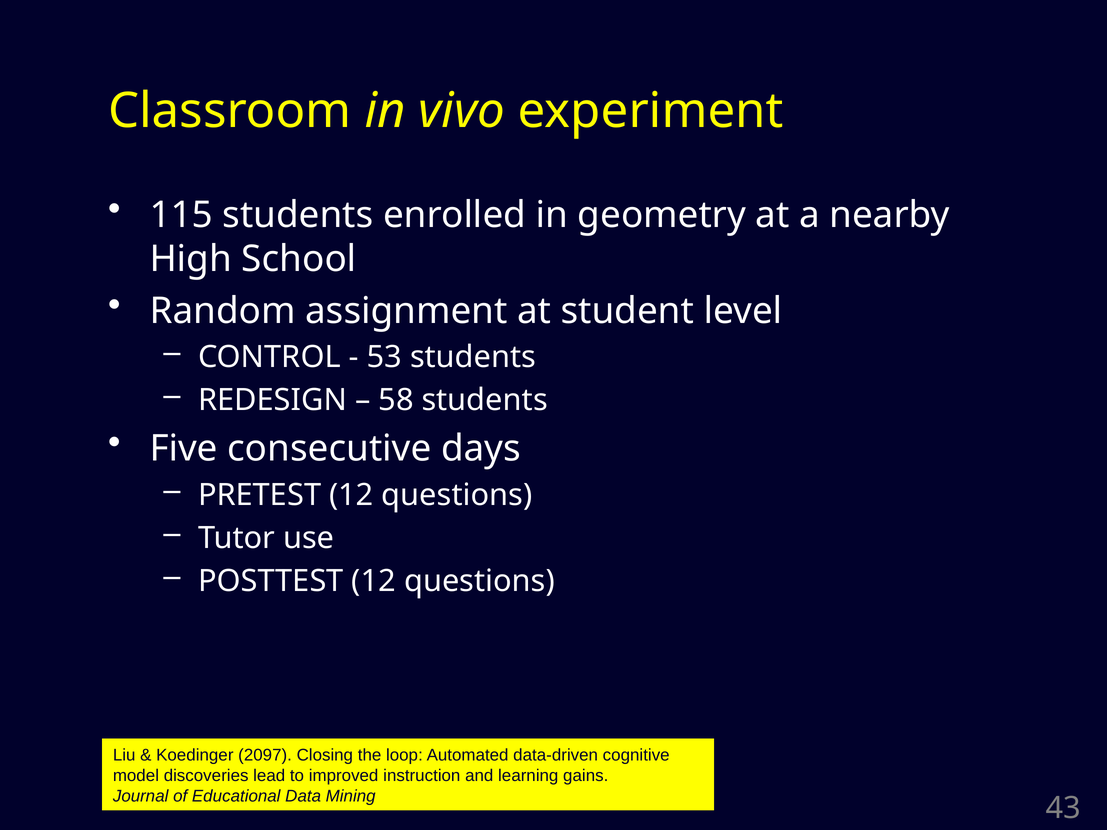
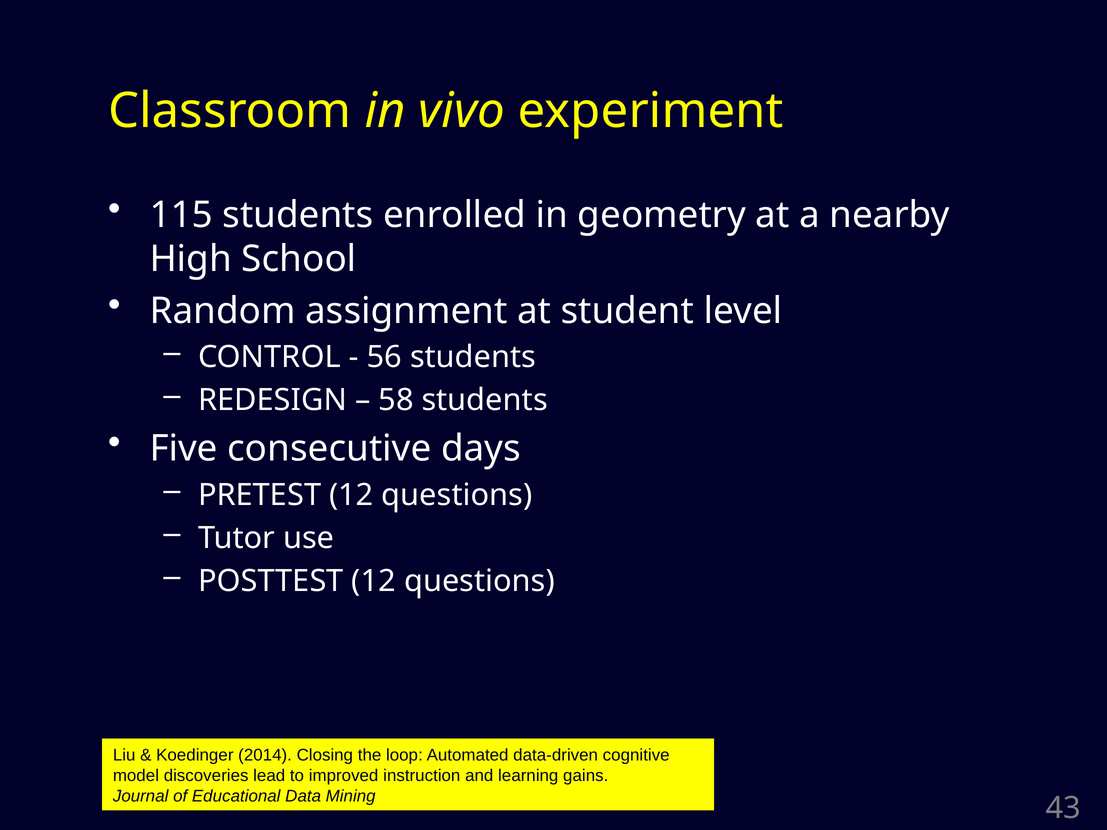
53: 53 -> 56 (384, 357)
2097: 2097 -> 2014 (265, 756)
